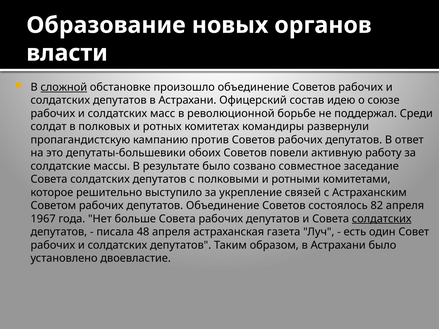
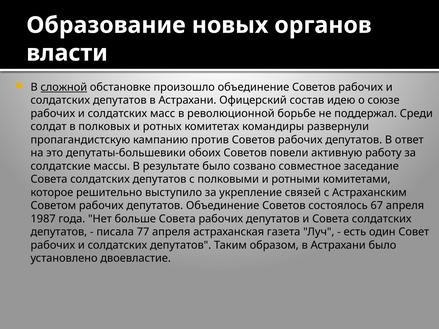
82: 82 -> 67 (377, 206)
1967: 1967 -> 1987 (43, 219)
солдатских underline: present -> none (382, 219)
48: 48 -> 77 (143, 232)
